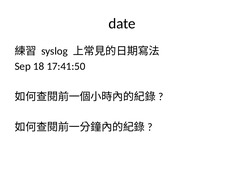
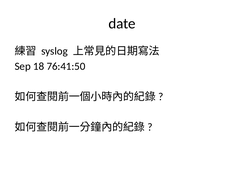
17:41:50: 17:41:50 -> 76:41:50 (66, 66)
